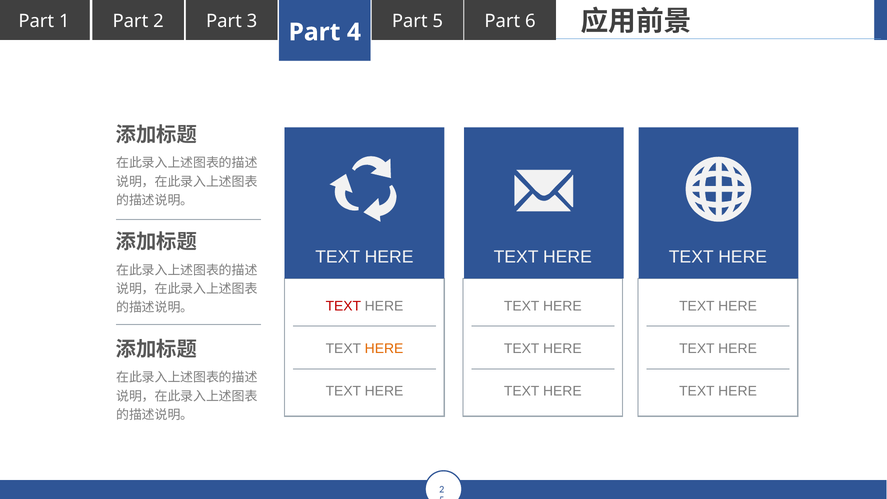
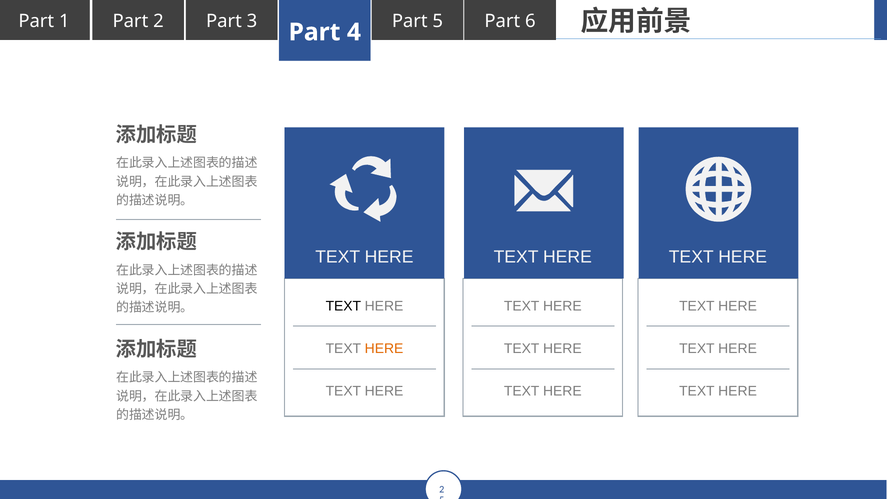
TEXT colour: red -> black (343, 306)
